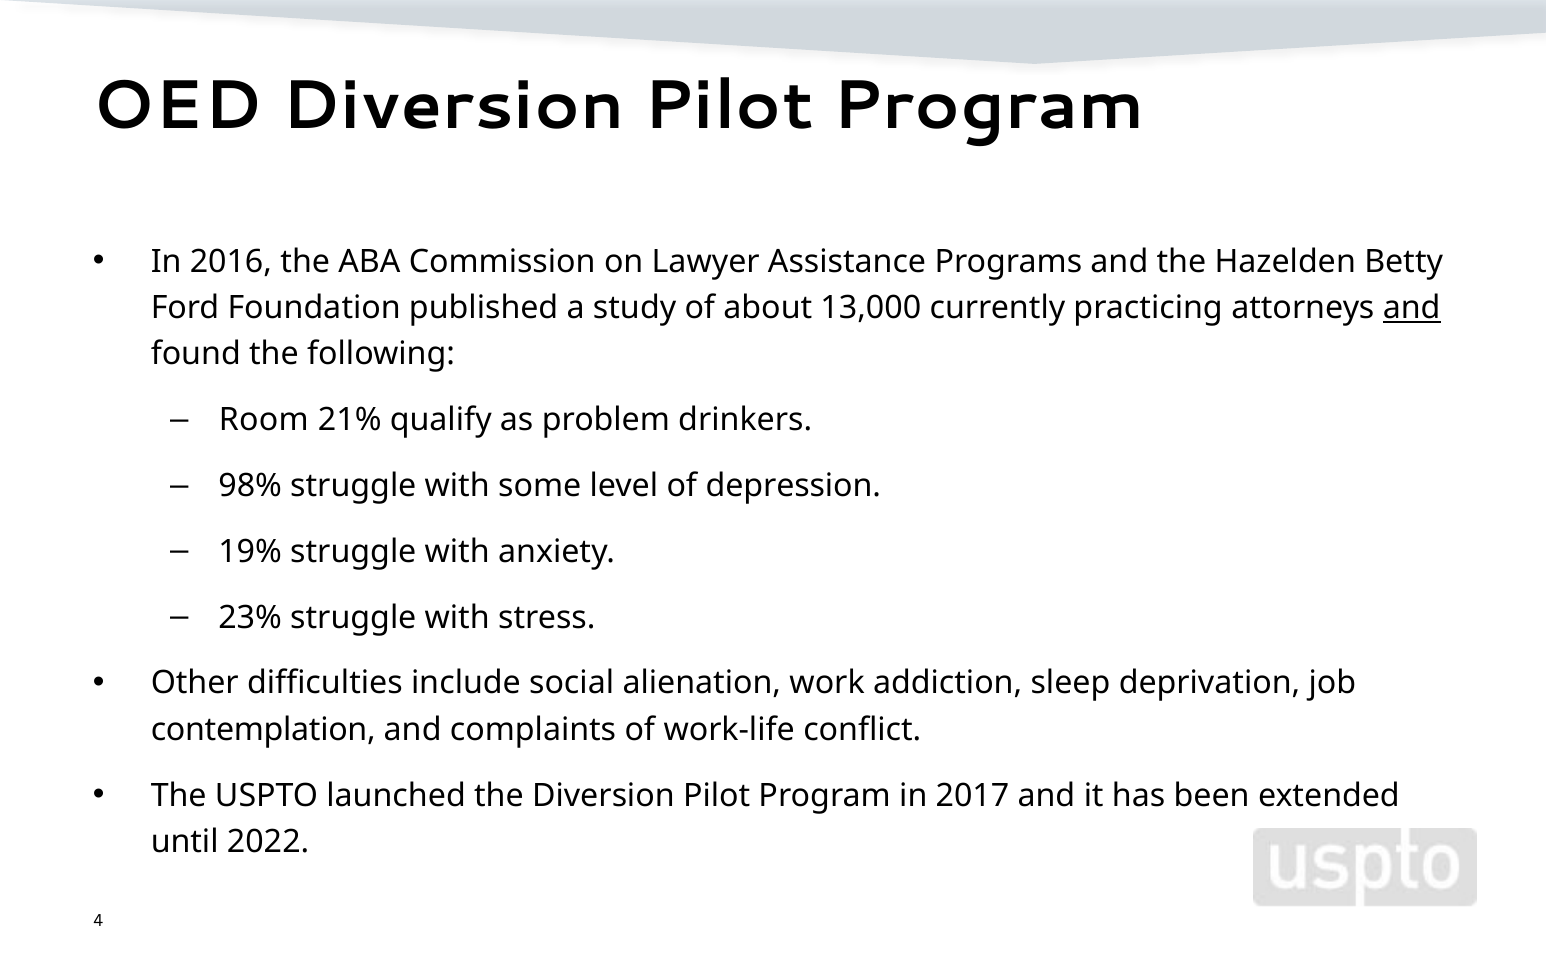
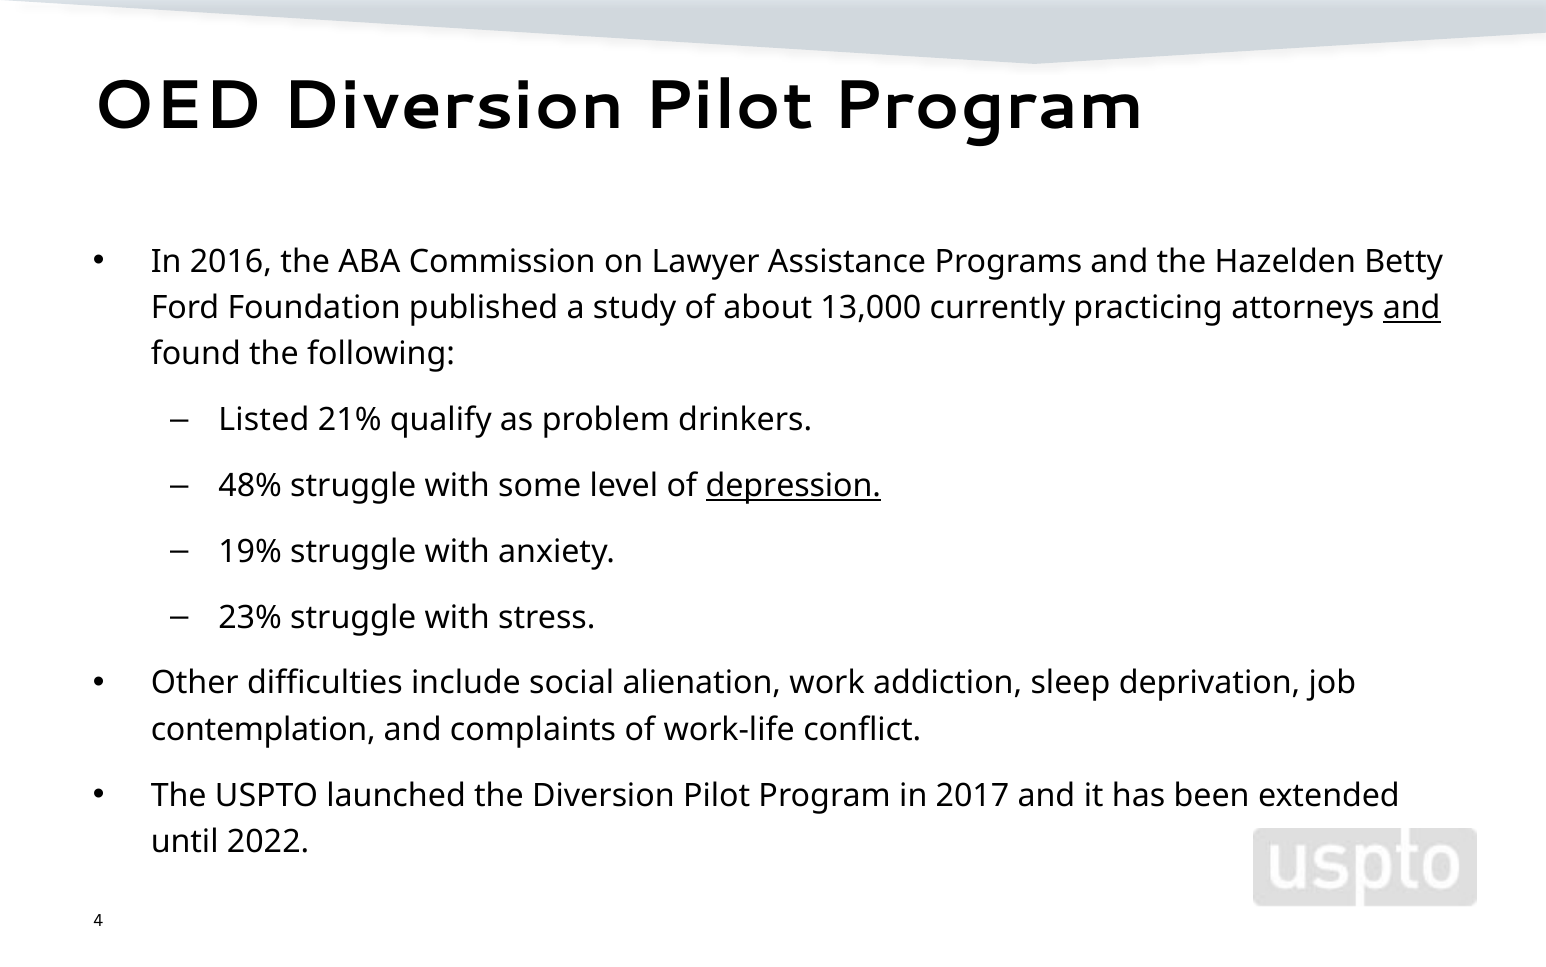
Room: Room -> Listed (264, 420)
98%: 98% -> 48% (250, 486)
depression underline: none -> present (793, 486)
